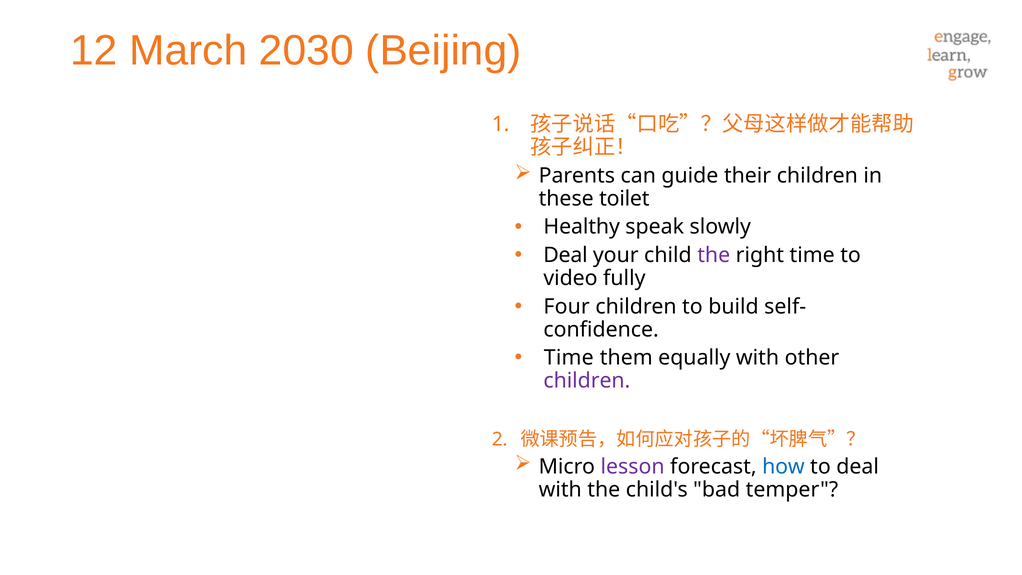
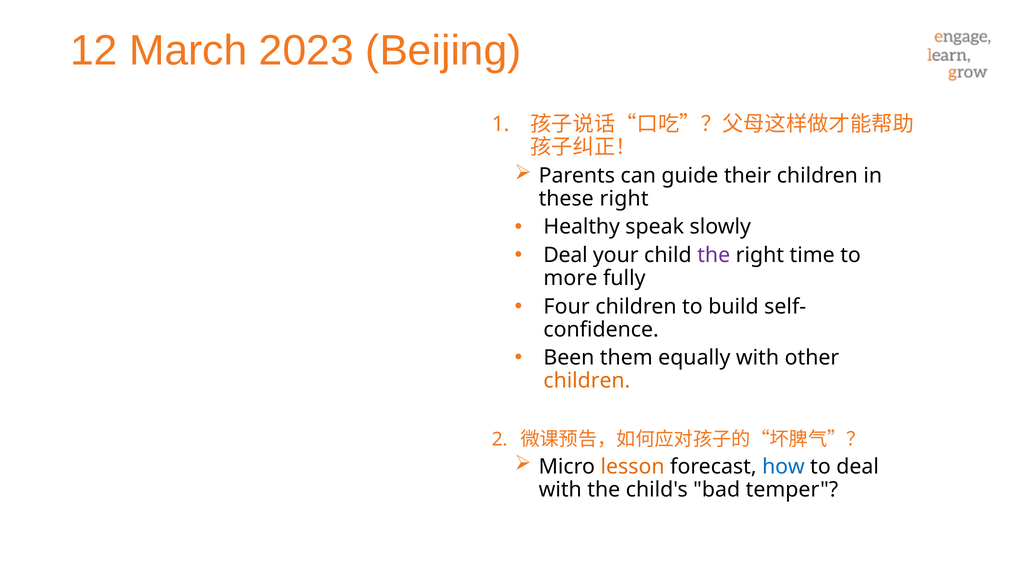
2030: 2030 -> 2023 (306, 51)
these toilet: toilet -> right (624, 199)
video: video -> more (570, 278)
Time: Time -> Been (569, 358)
children colour: purple -> orange (587, 381)
lesson colour: purple -> orange (633, 466)
